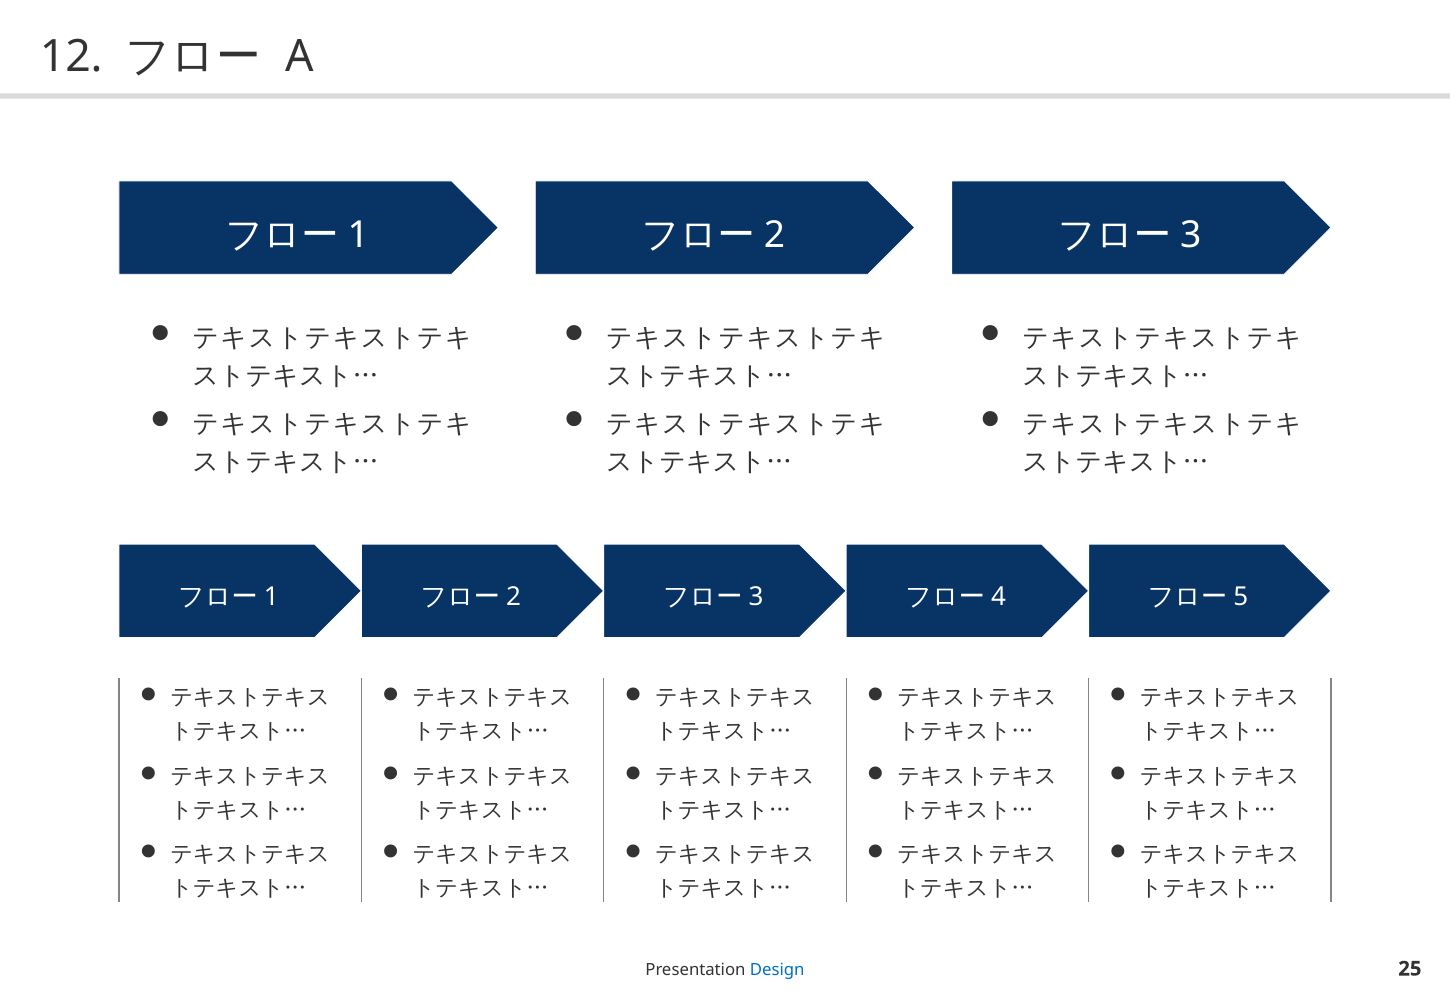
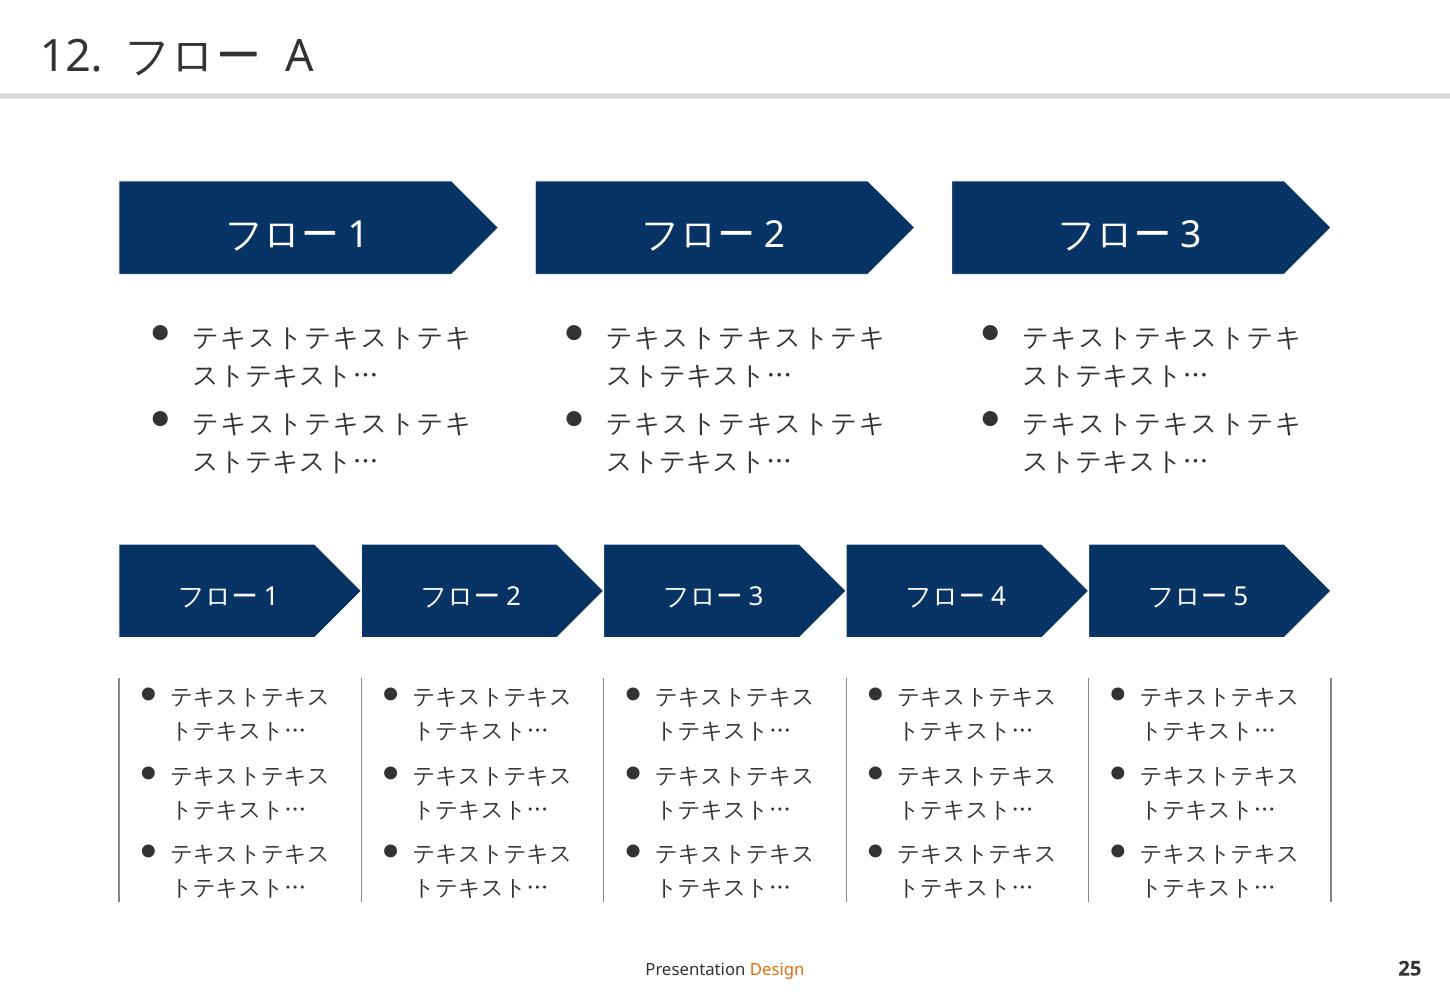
Design colour: blue -> orange (777, 969)
